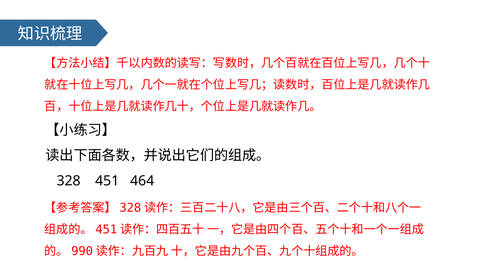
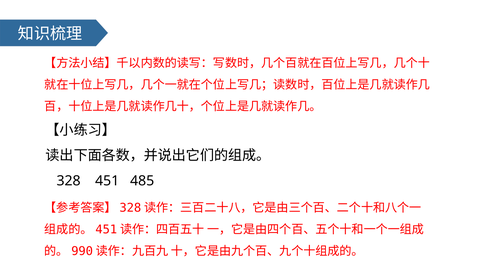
464: 464 -> 485 (142, 181)
